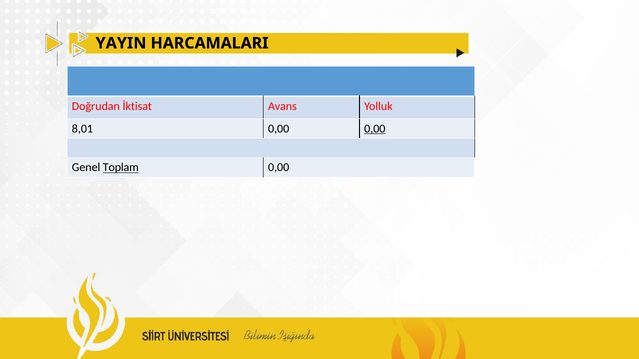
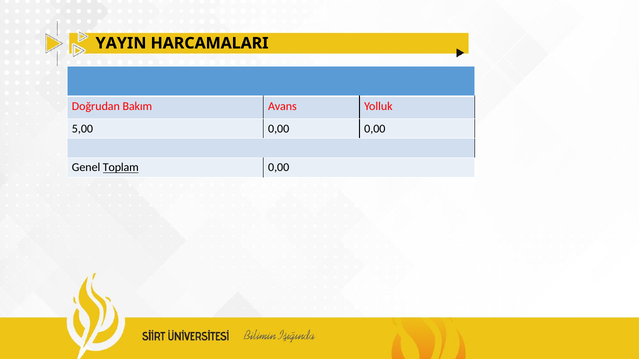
İktisat: İktisat -> Bakım (137, 106)
8,01: 8,01 -> 5,00 (82, 129)
0,00 underline: present -> none (375, 129)
